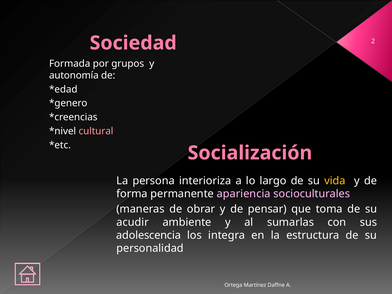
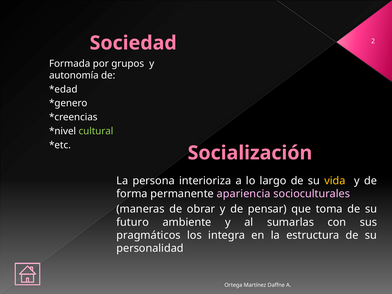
cultural colour: pink -> light green (96, 131)
acudir: acudir -> futuro (133, 222)
adolescencia: adolescencia -> pragmáticos (149, 235)
